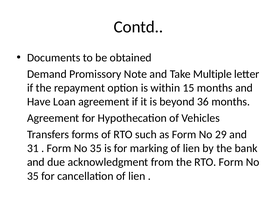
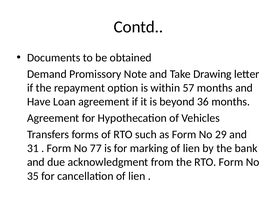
Multiple: Multiple -> Drawing (212, 74)
15: 15 -> 57 (189, 88)
35: 35 -> 77 (96, 148)
